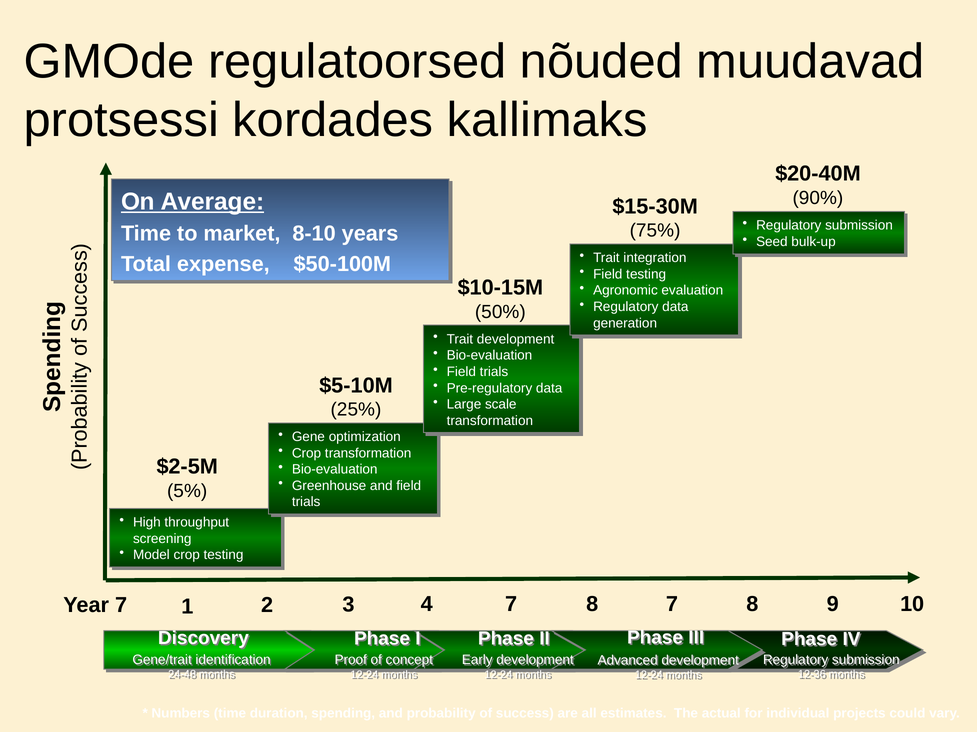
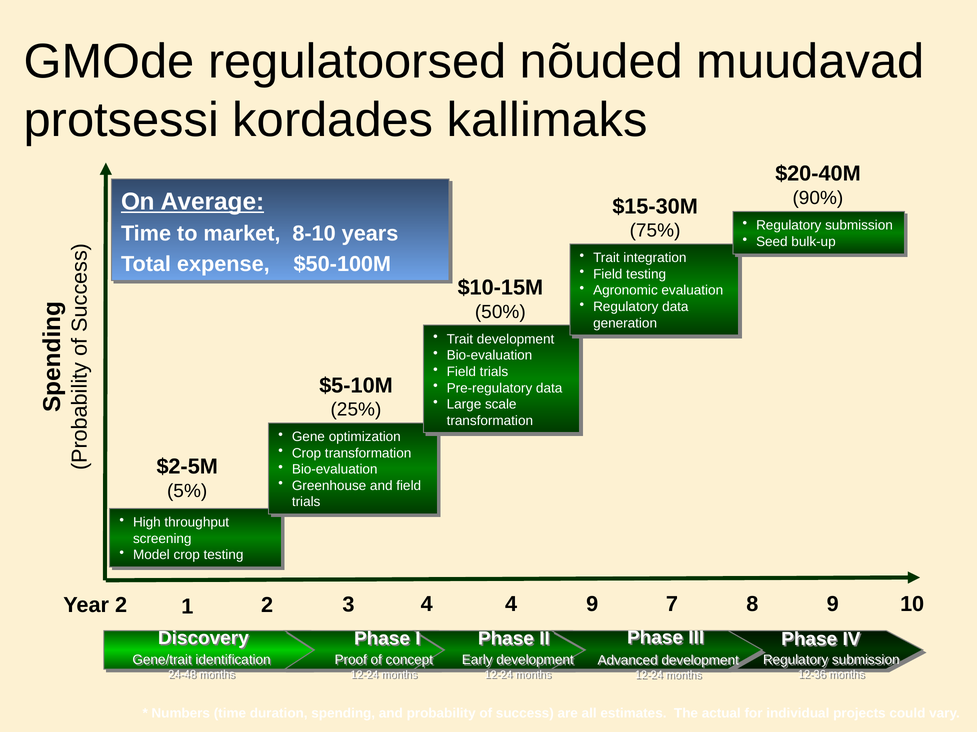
3 7: 7 -> 4 (511, 605)
Year 7: 7 -> 2 (121, 606)
4 8: 8 -> 9 (592, 605)
